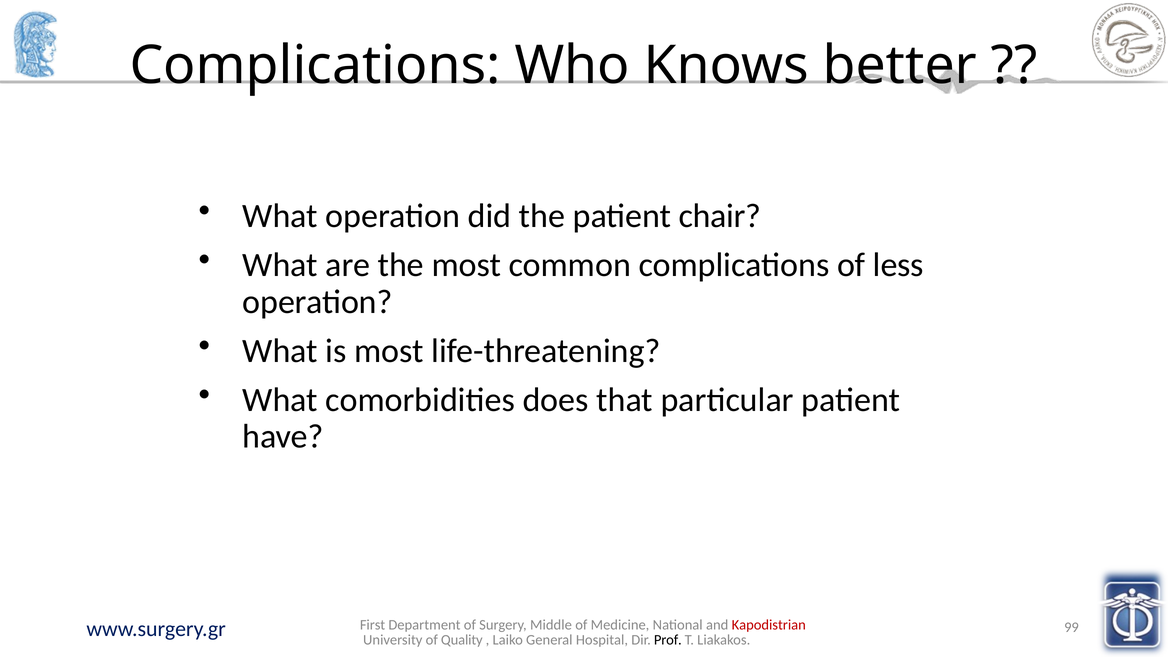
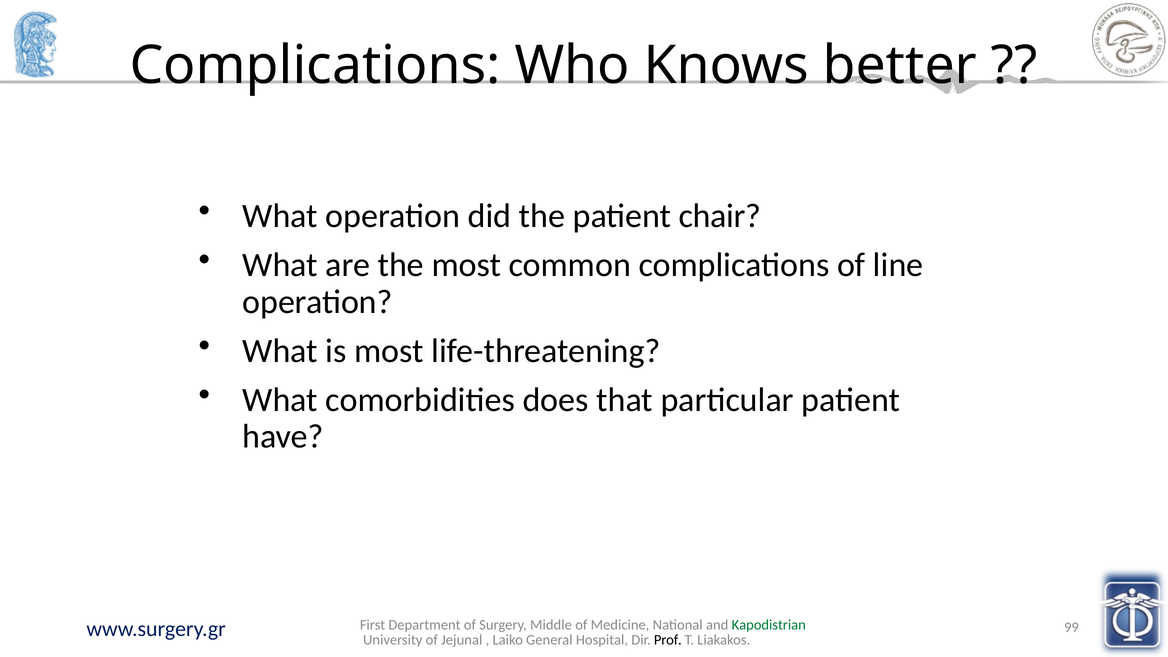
less: less -> line (898, 265)
Kapodistrian colour: red -> green (769, 625)
Quality: Quality -> Jejunal (462, 640)
